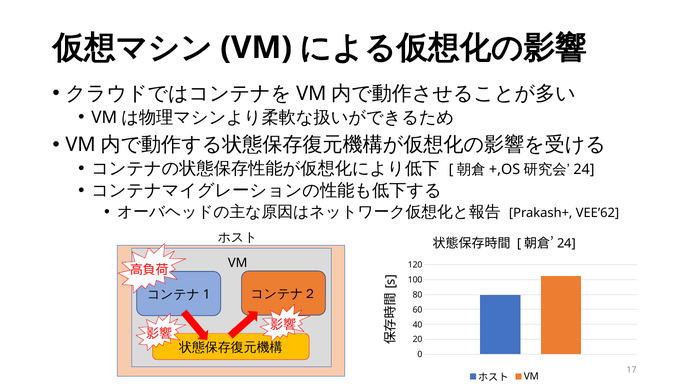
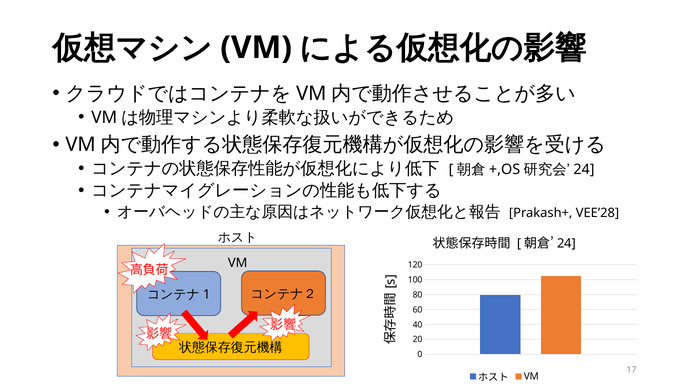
VEE’62: VEE’62 -> VEE’28 (597, 213)
